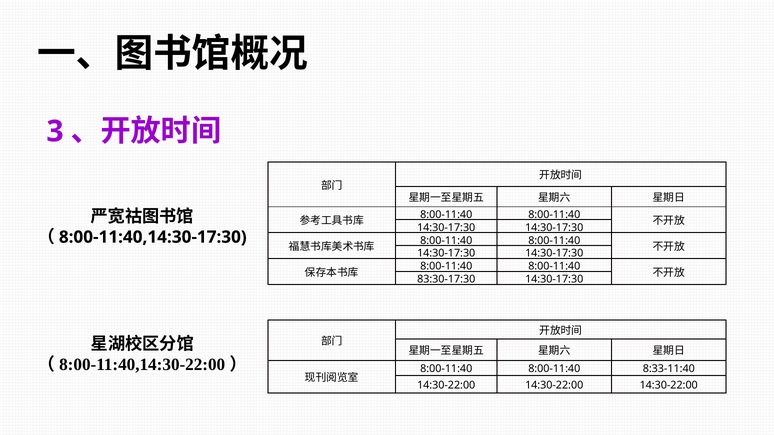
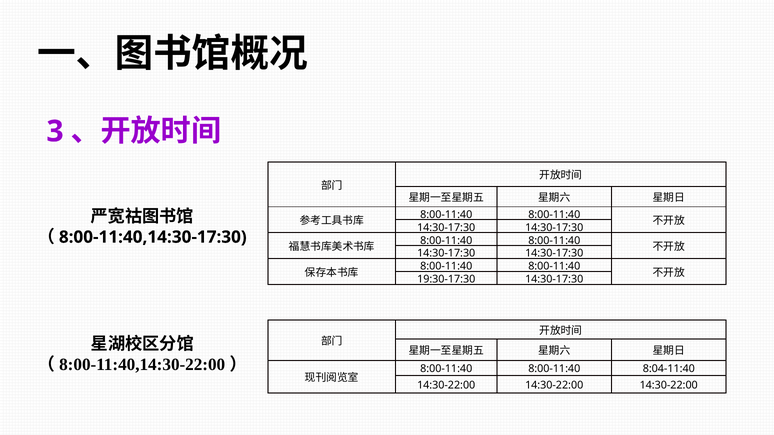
83:30-17:30: 83:30-17:30 -> 19:30-17:30 (446, 280)
8:33-11:40: 8:33-11:40 -> 8:04-11:40 (669, 369)
